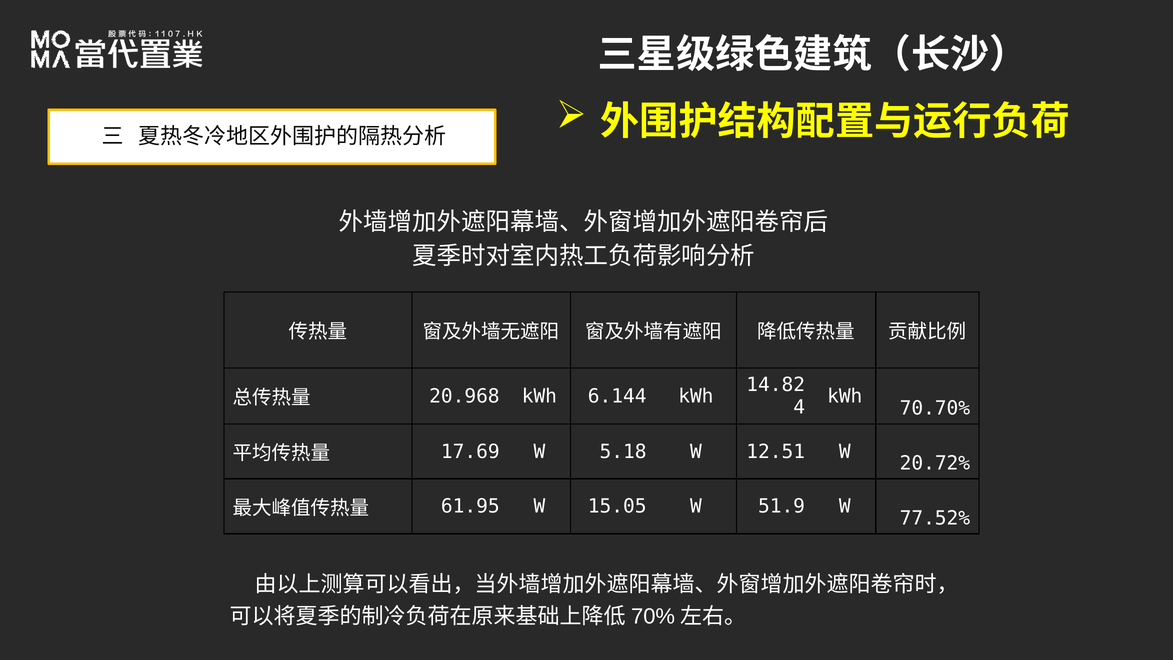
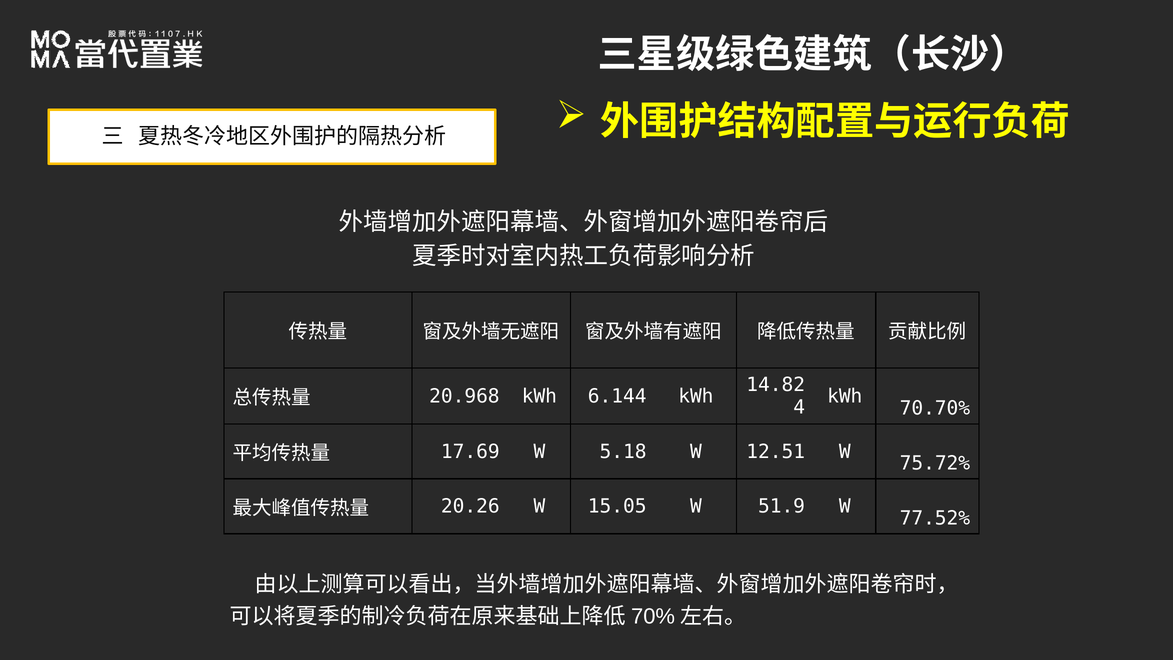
20.72%: 20.72% -> 75.72% (935, 463)
61.95: 61.95 -> 20.26 (470, 506)
